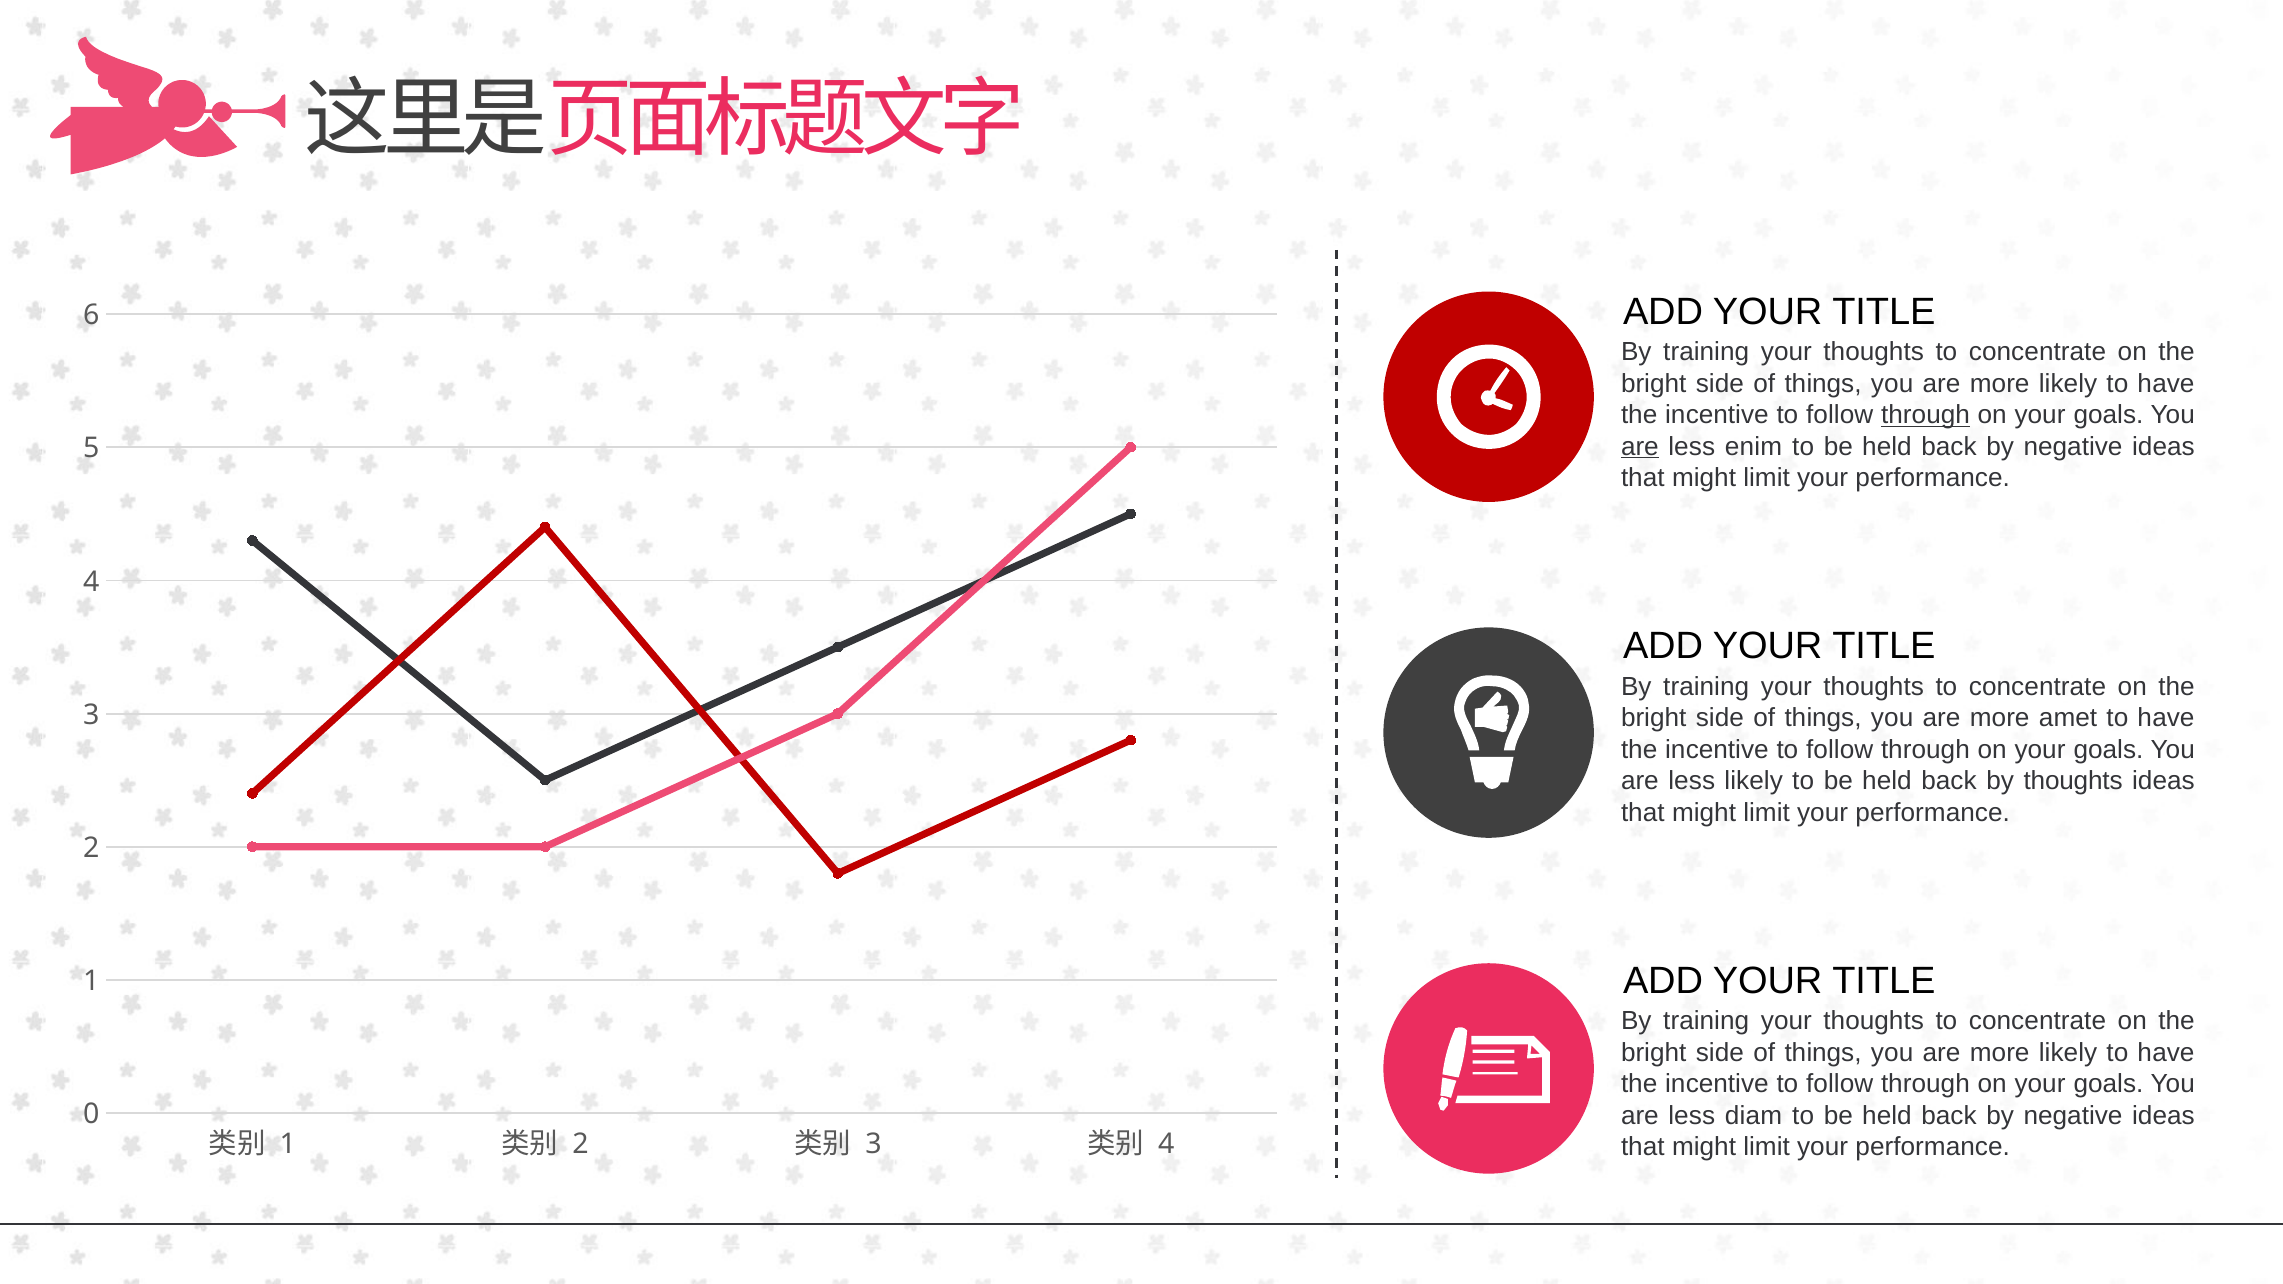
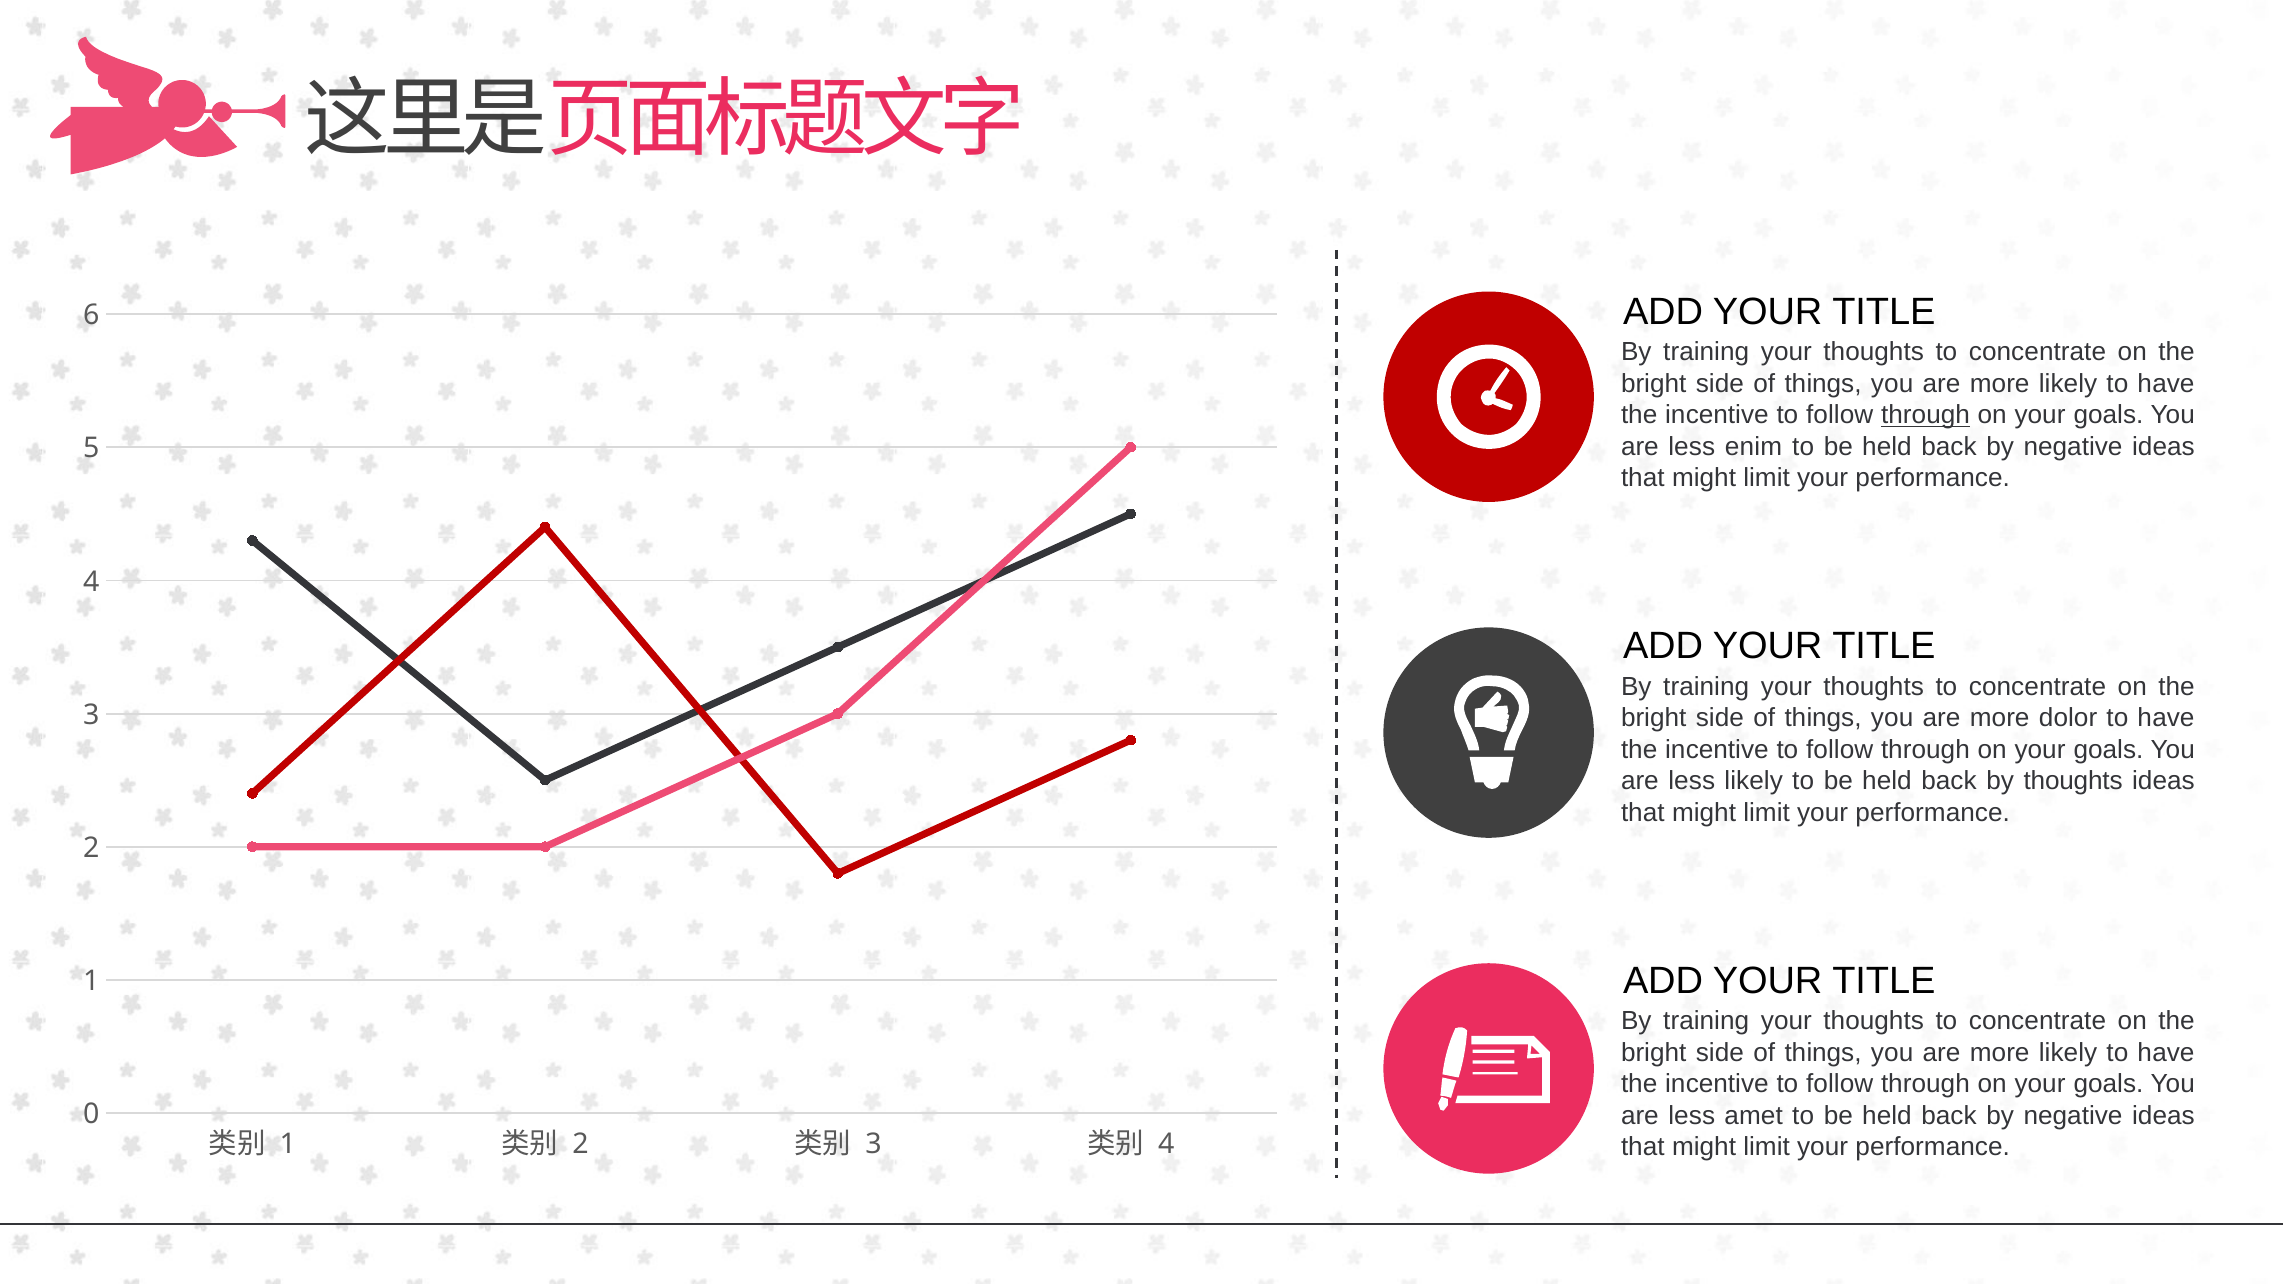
are underline: present -> none (1640, 447)
amet: amet -> dolor (2068, 718)
diam: diam -> amet (1754, 1116)
